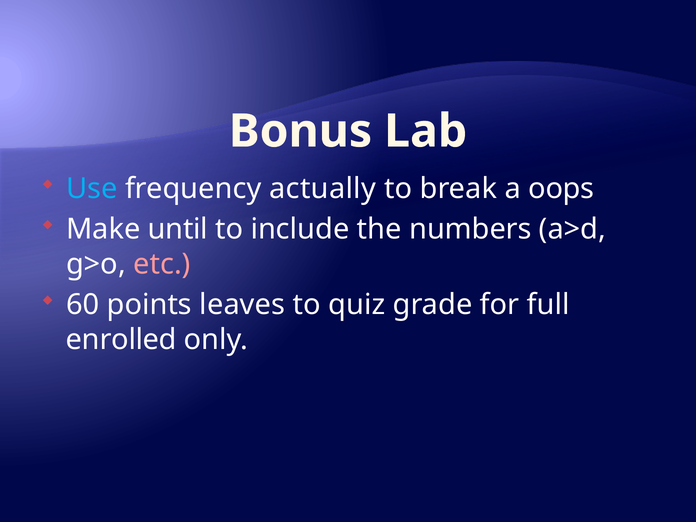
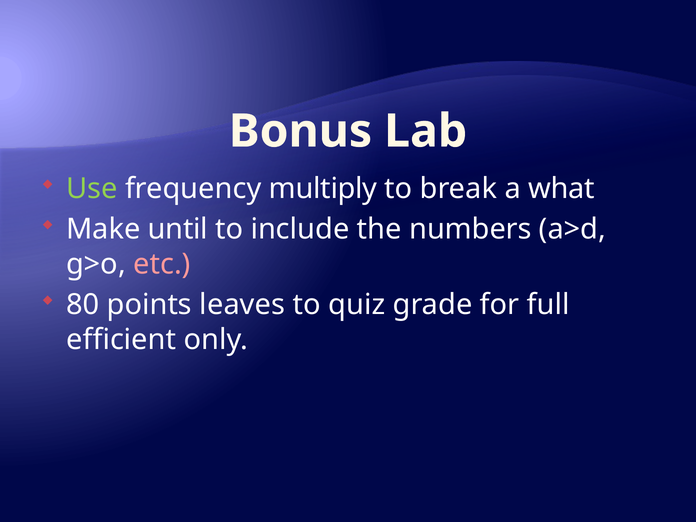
Use colour: light blue -> light green (92, 189)
actually: actually -> multiply (323, 189)
oops: oops -> what (561, 189)
60: 60 -> 80 (83, 305)
enrolled: enrolled -> efficient (121, 340)
